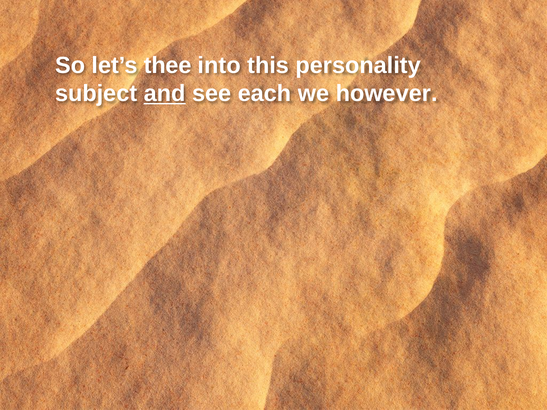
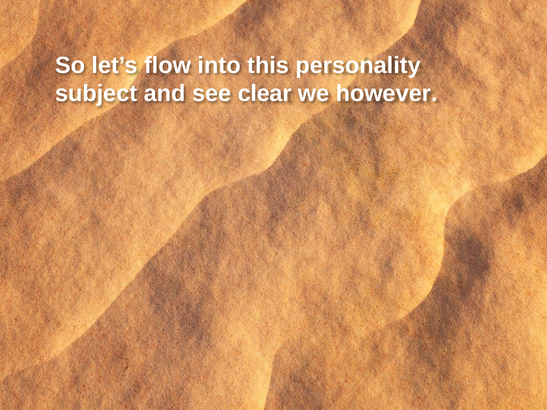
thee: thee -> flow (168, 65)
and underline: present -> none (165, 94)
each: each -> clear (265, 94)
